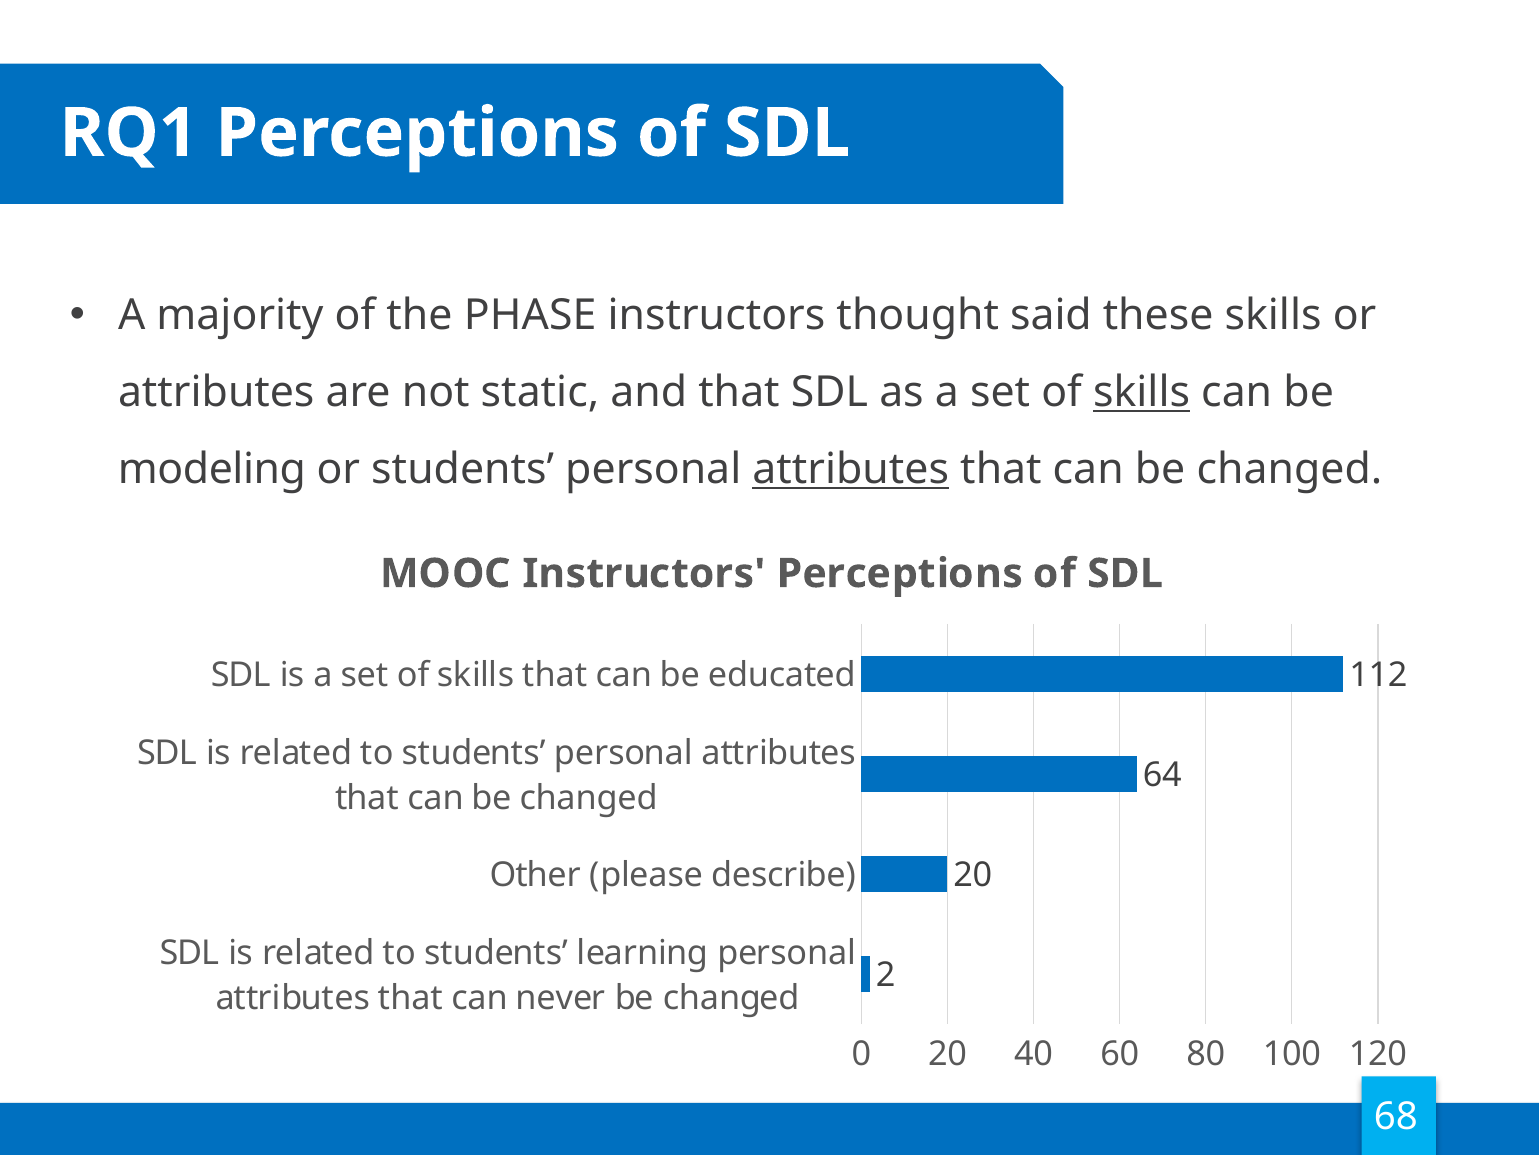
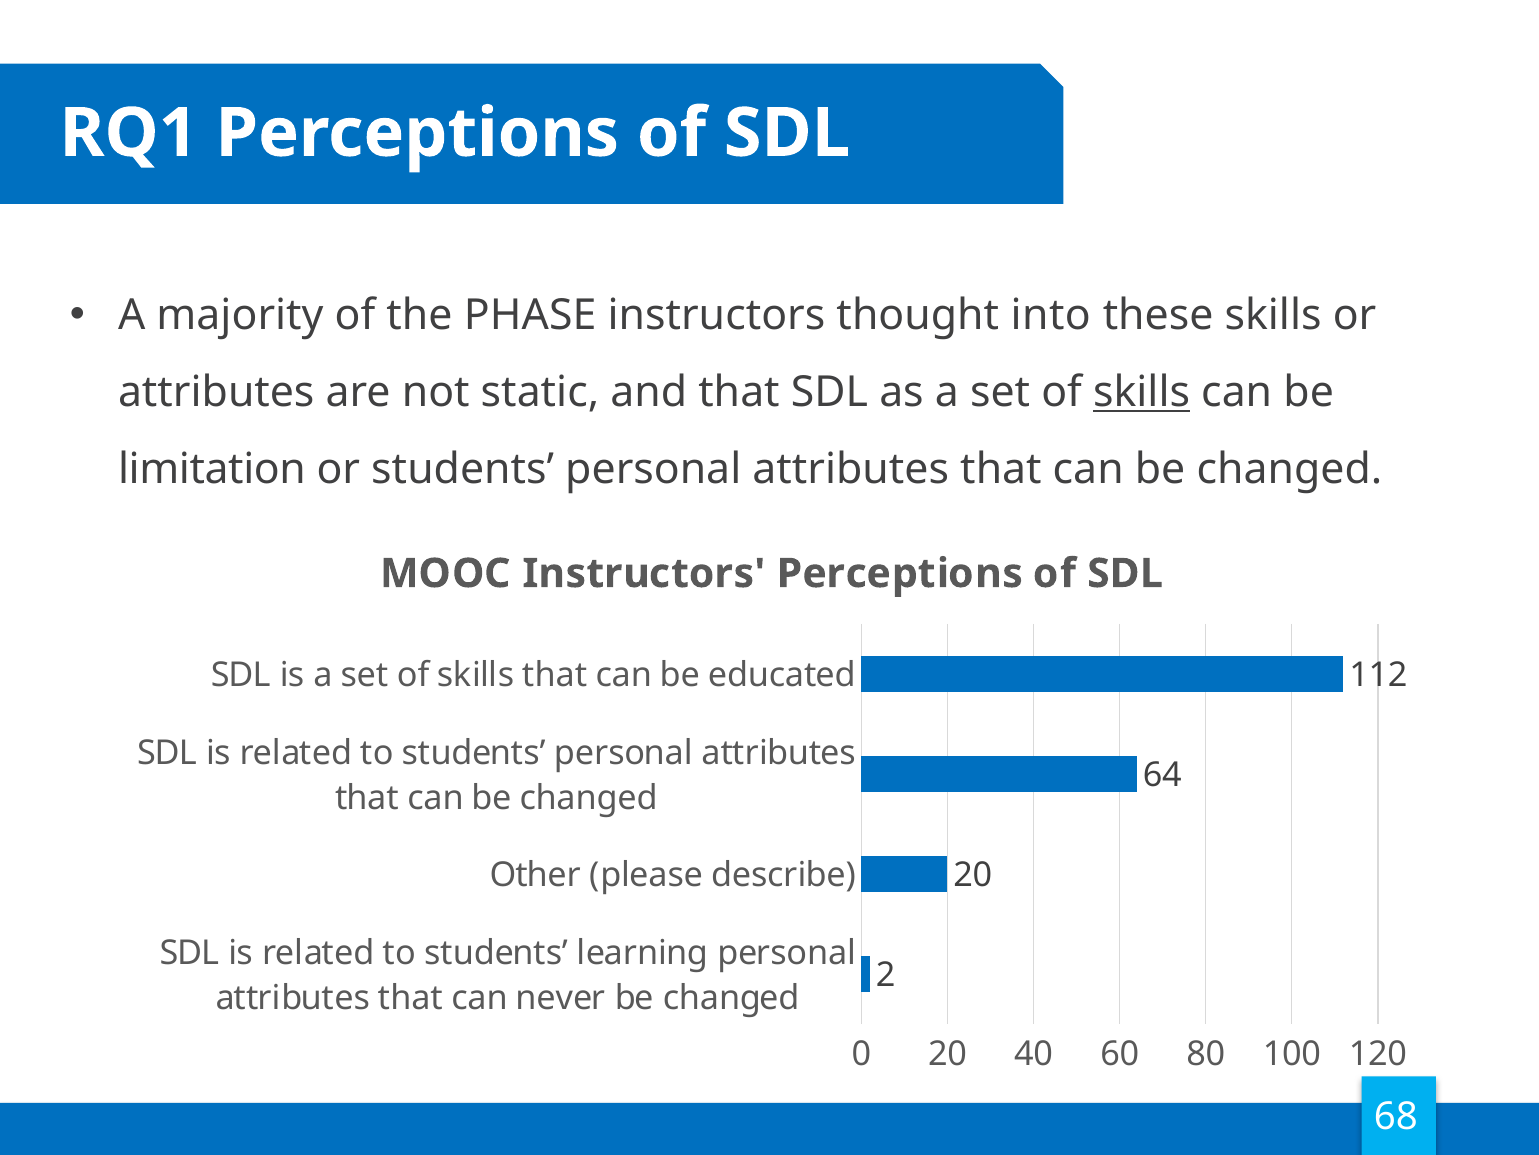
said: said -> into (1051, 315)
modeling: modeling -> limitation (212, 469)
attributes underline: present -> none (851, 469)
